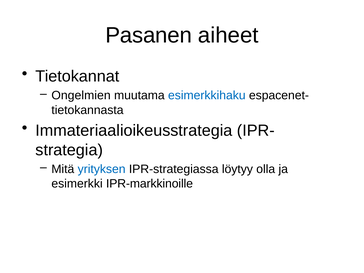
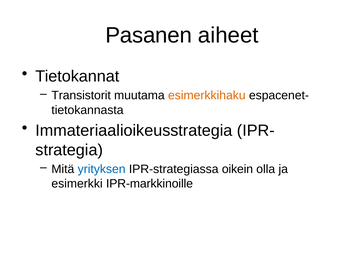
Ongelmien: Ongelmien -> Transistorit (81, 95)
esimerkkihaku colour: blue -> orange (207, 95)
löytyy: löytyy -> oikein (237, 169)
